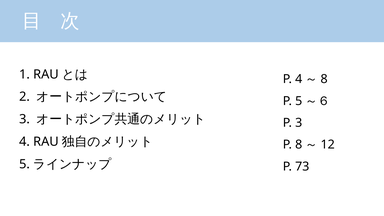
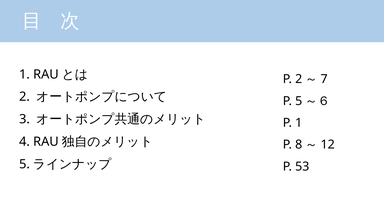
P 4: 4 -> 2 (299, 79)
8: 8 -> 7 (324, 79)
P 3: 3 -> 1 (299, 123)
73: 73 -> 53 (302, 167)
